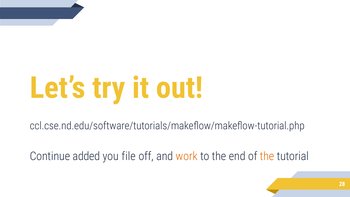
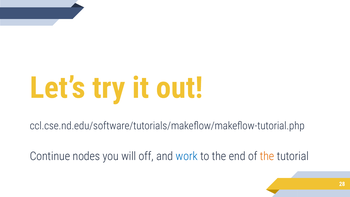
added: added -> nodes (86, 156)
file: file -> will (129, 156)
work colour: orange -> blue (187, 156)
